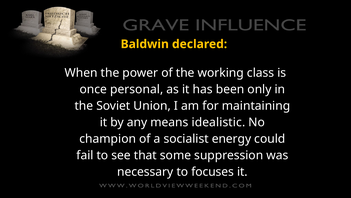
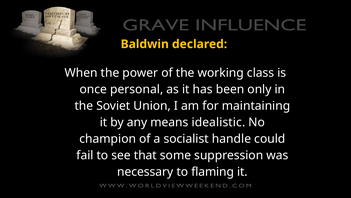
energy: energy -> handle (231, 138)
focuses: focuses -> flaming (213, 171)
